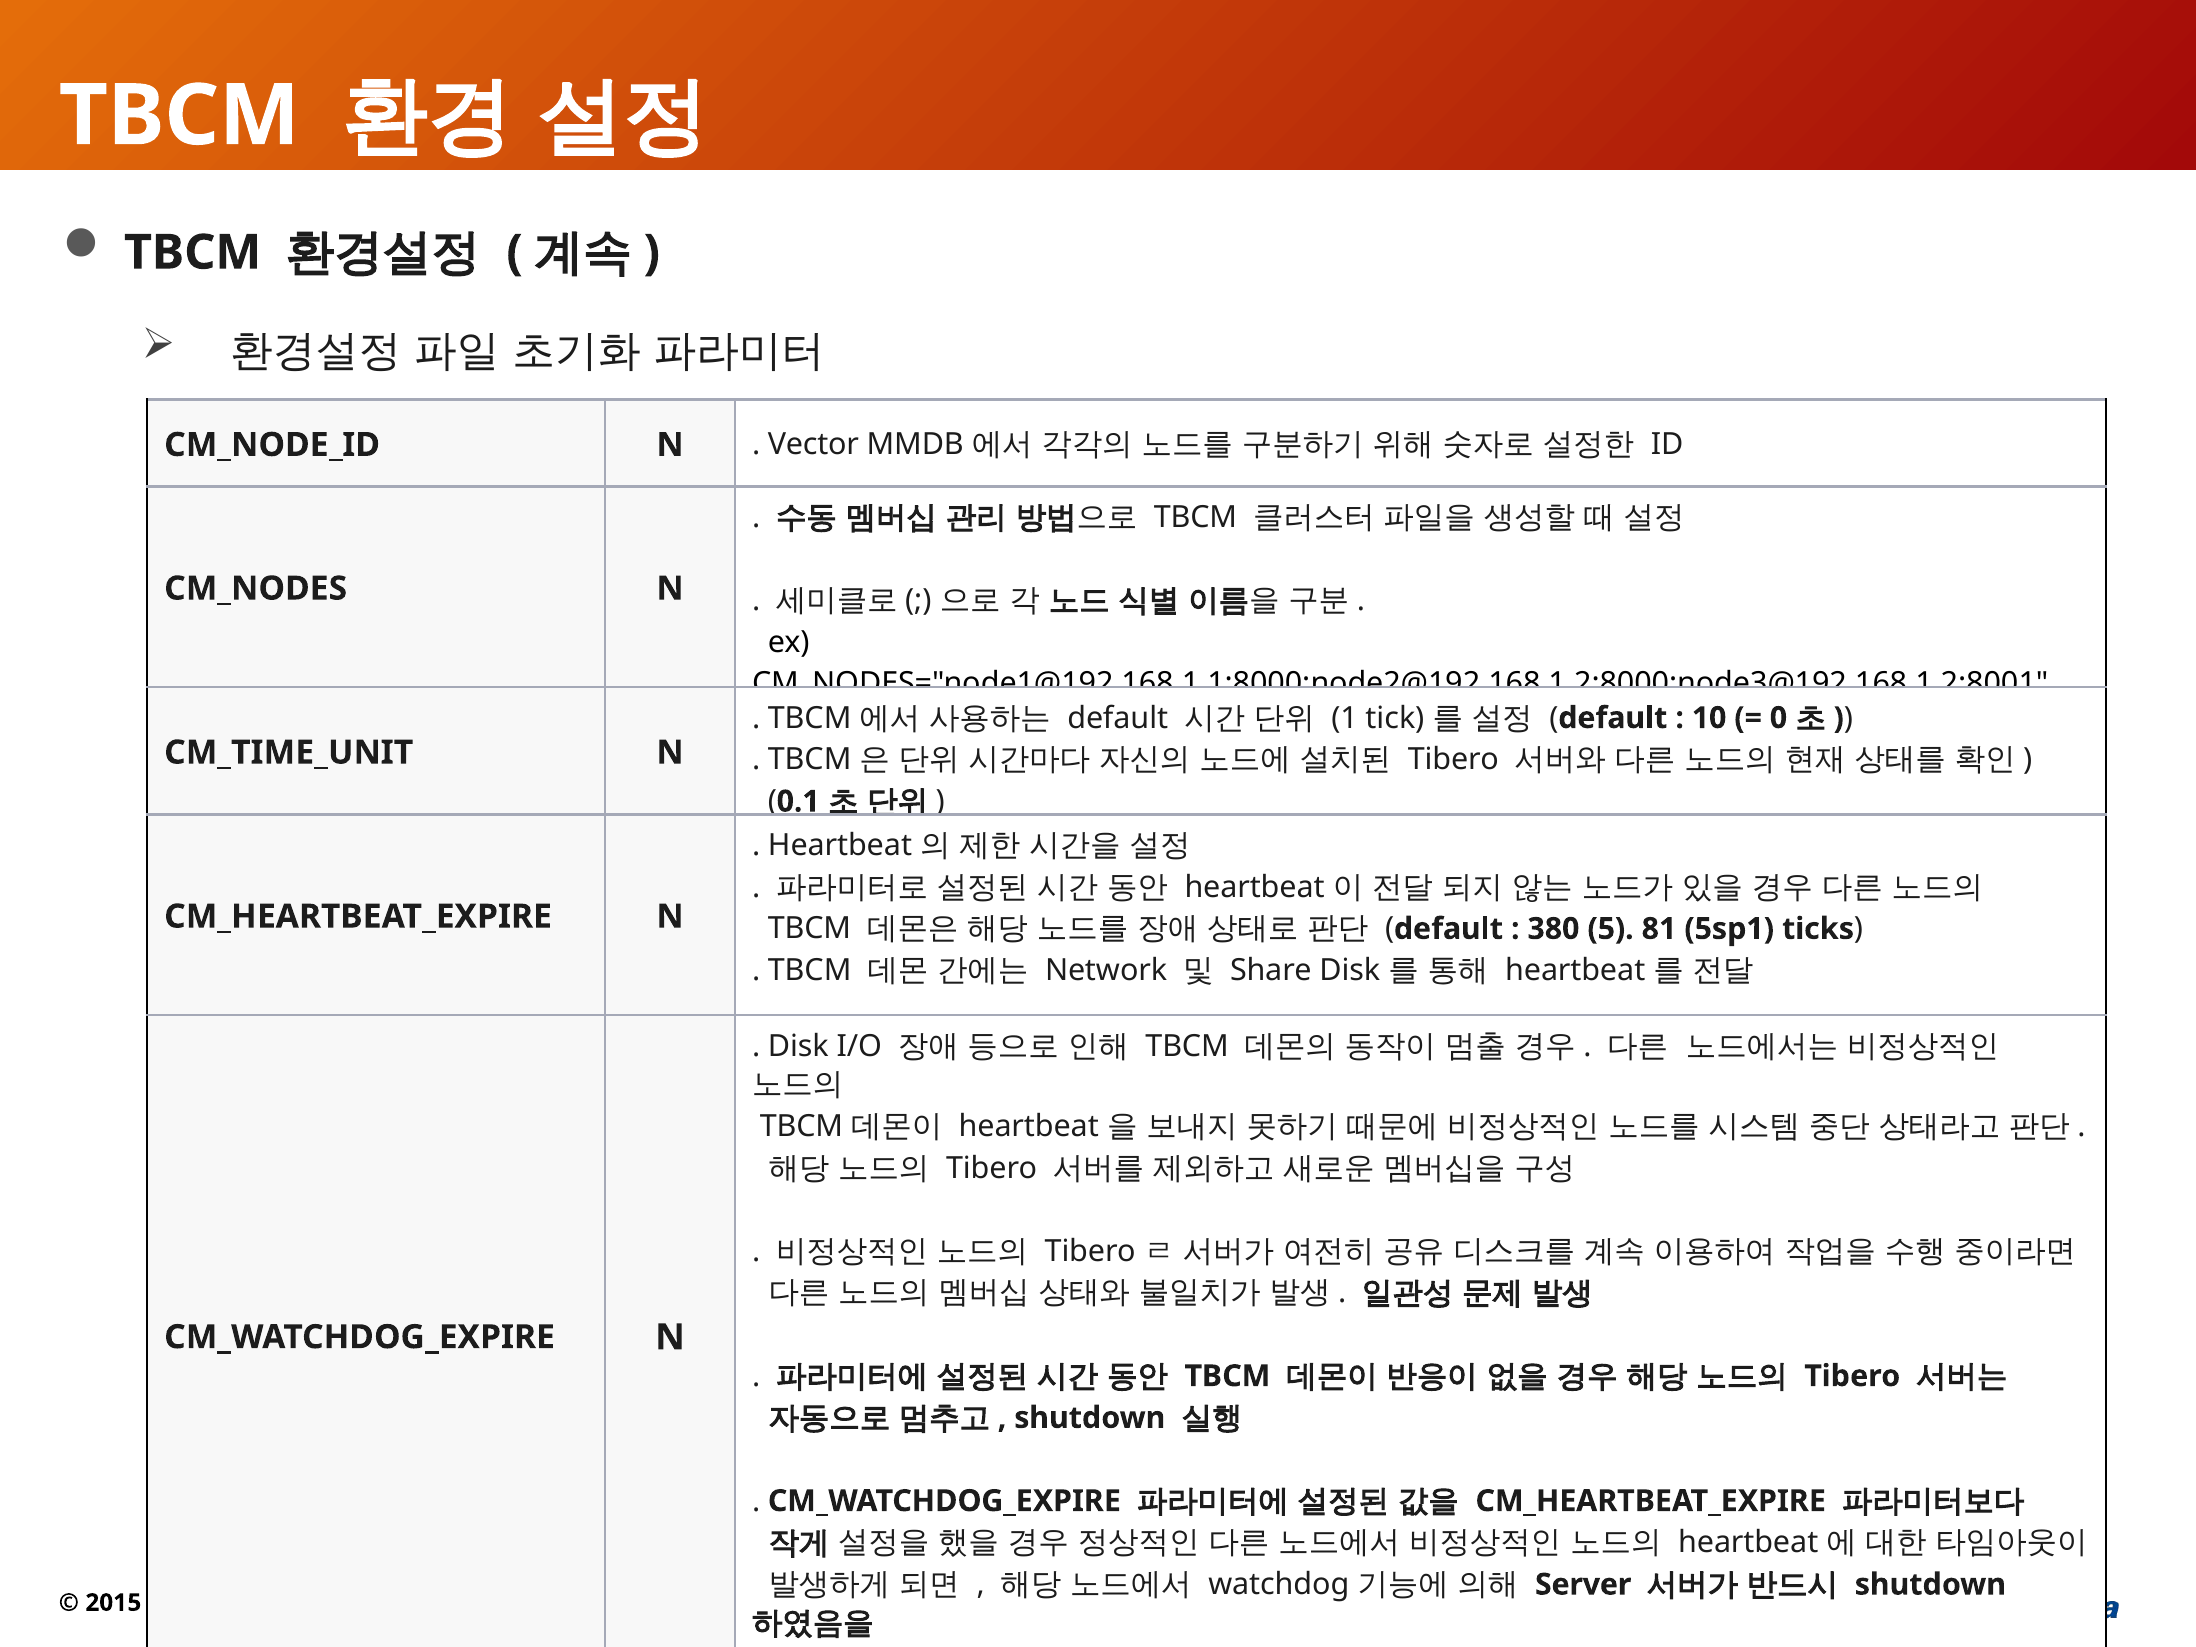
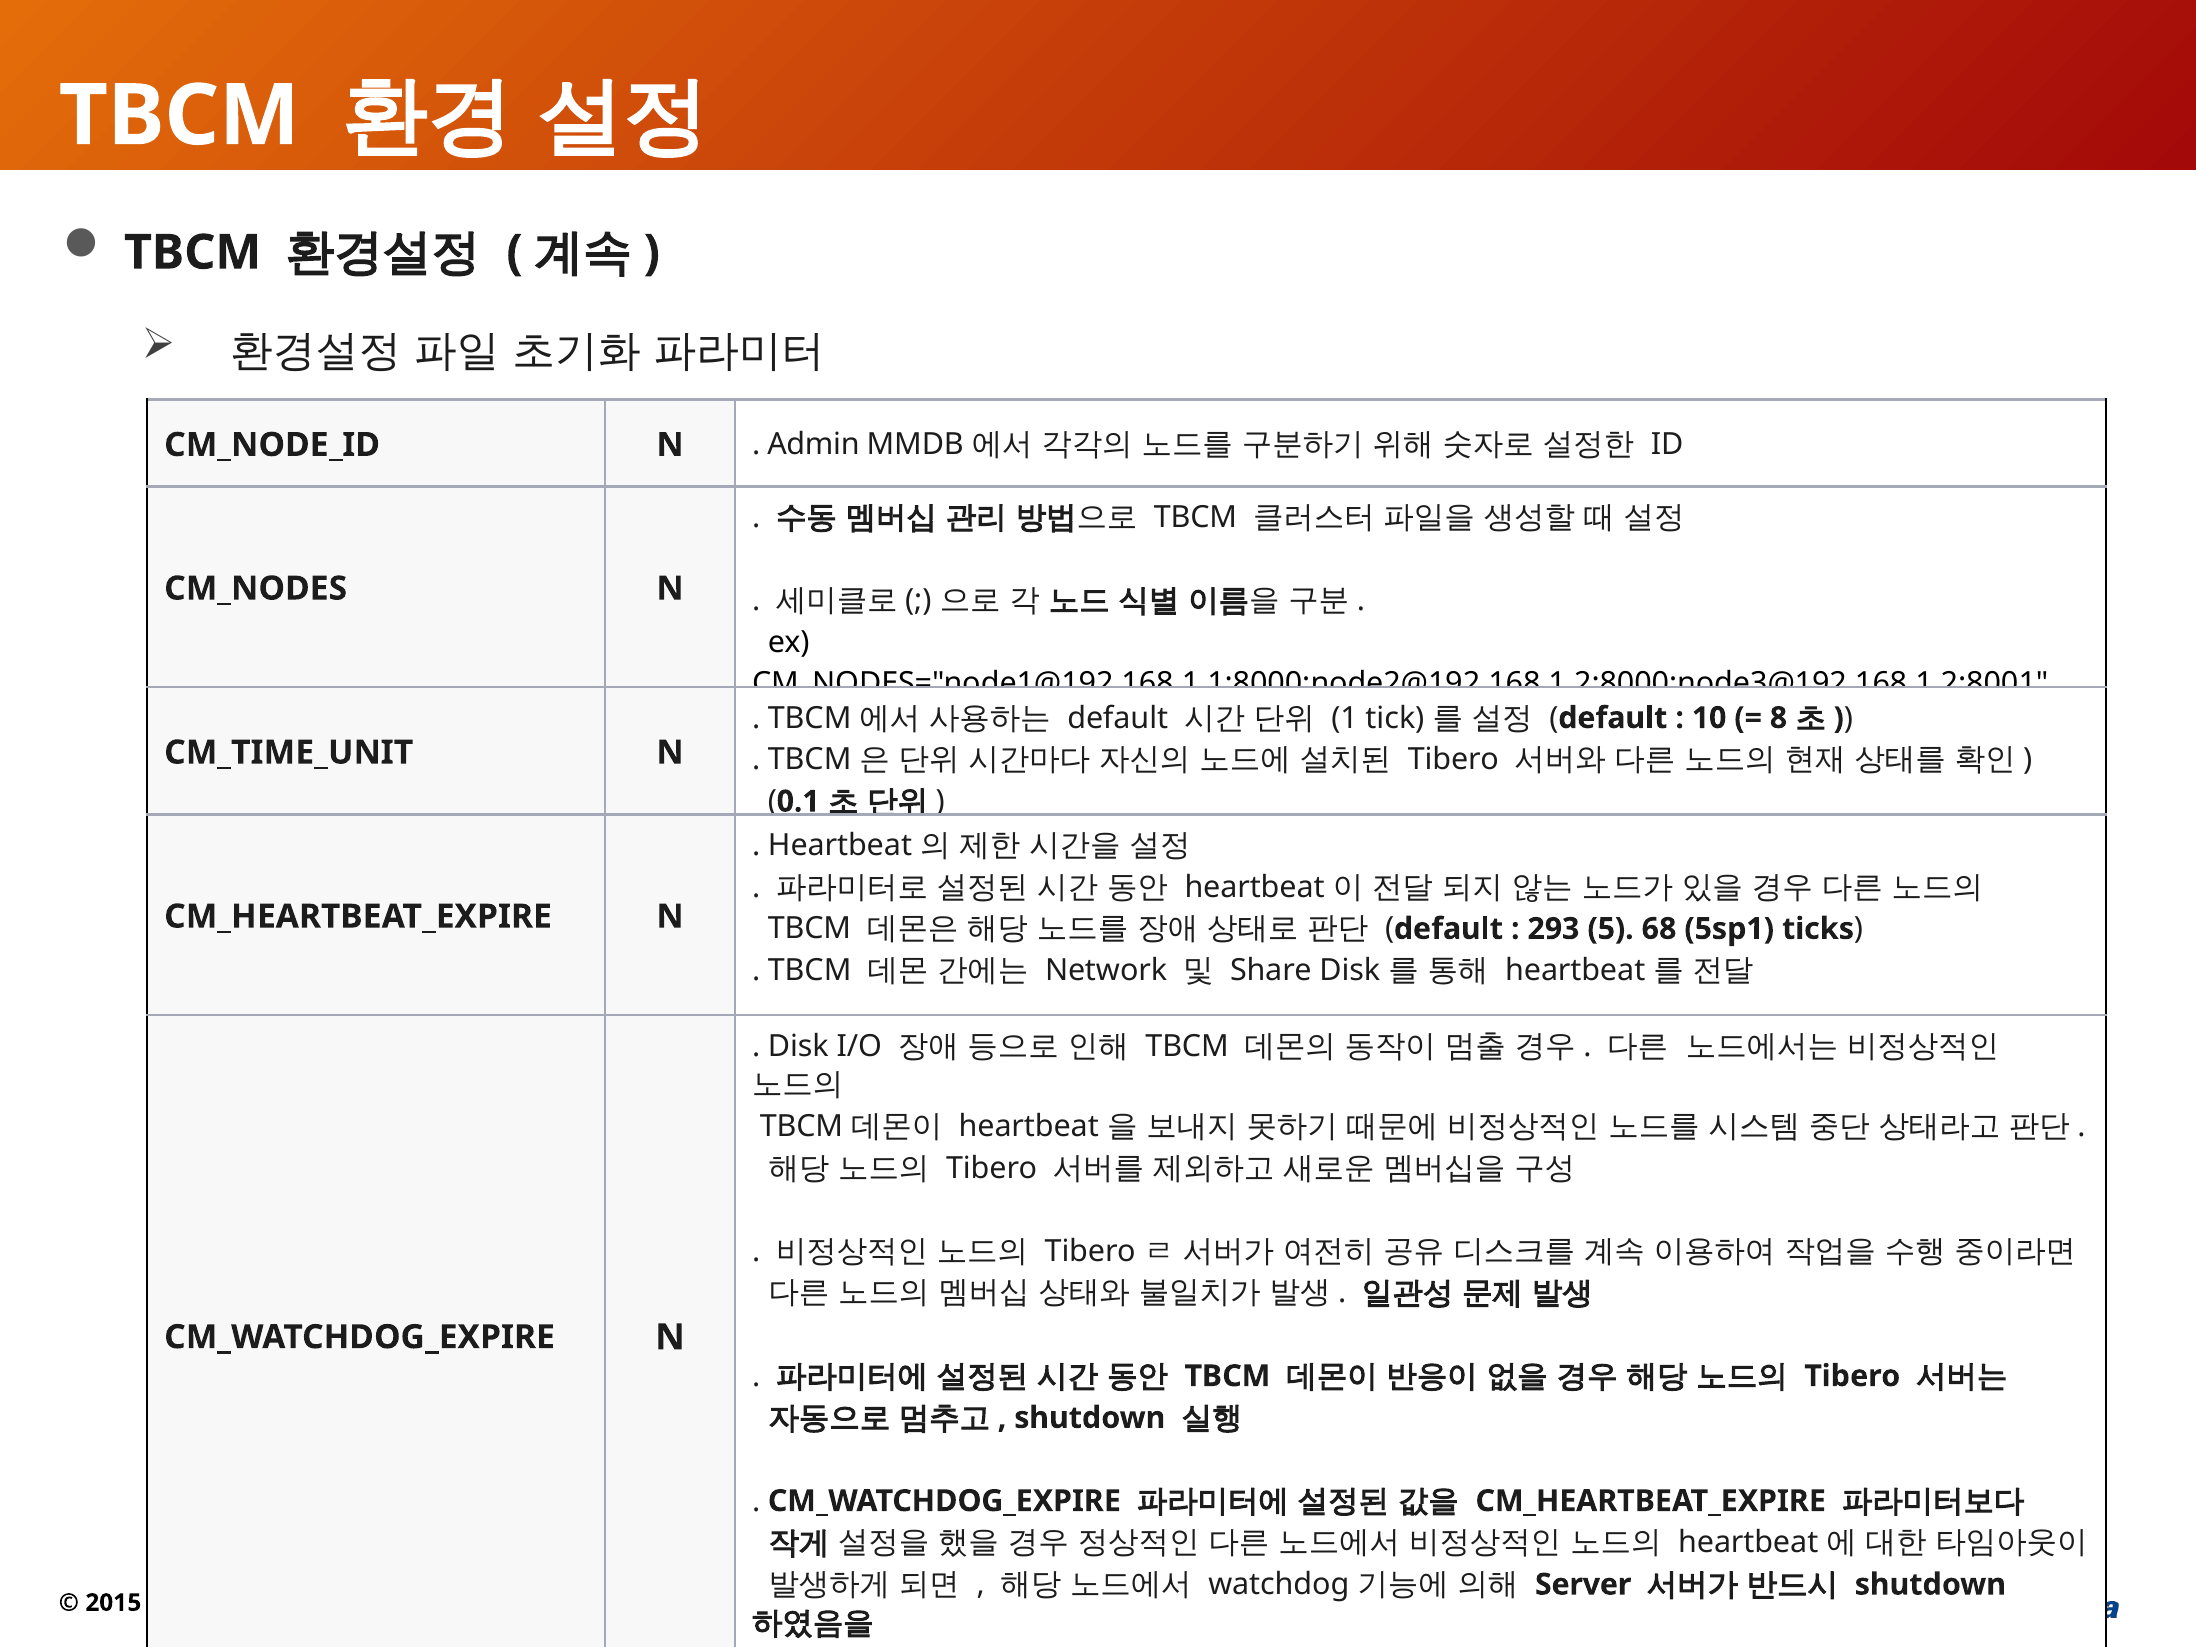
Vector: Vector -> Admin (813, 445)
0: 0 -> 8 (1778, 718)
380: 380 -> 293 (1553, 929)
81: 81 -> 68 (1659, 929)
